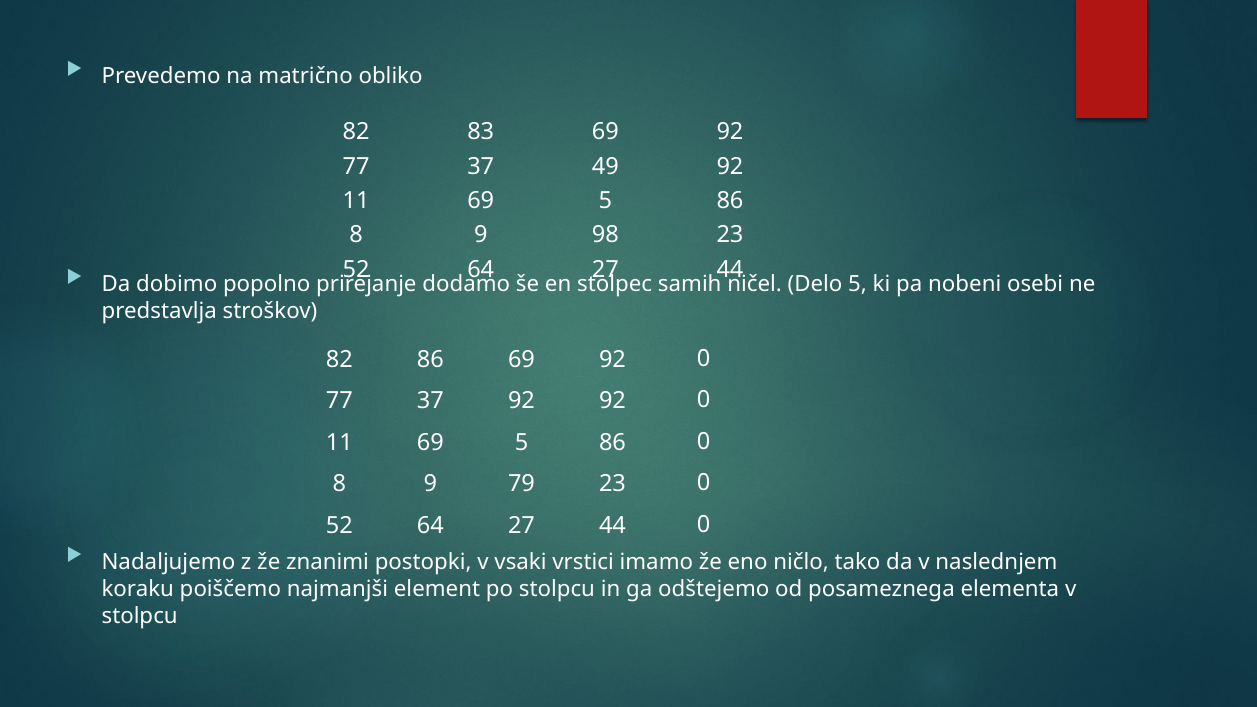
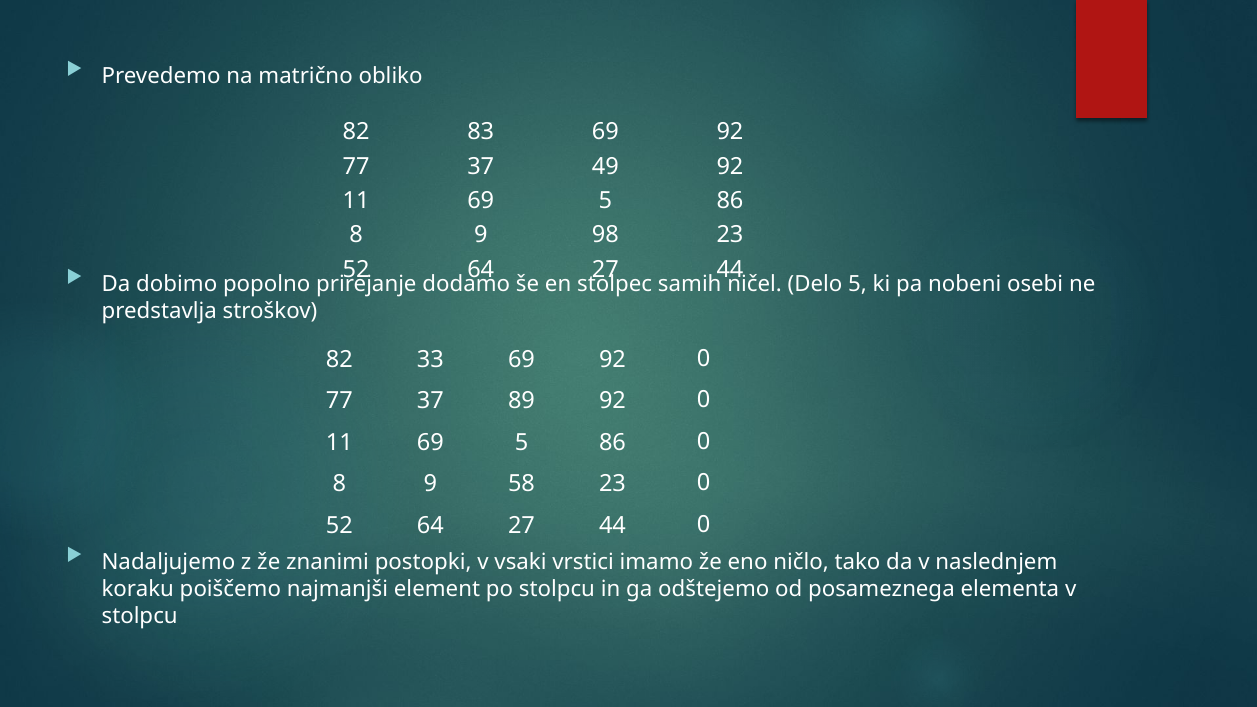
82 86: 86 -> 33 (430, 360)
37 92: 92 -> 89 (521, 401)
79: 79 -> 58 (521, 484)
